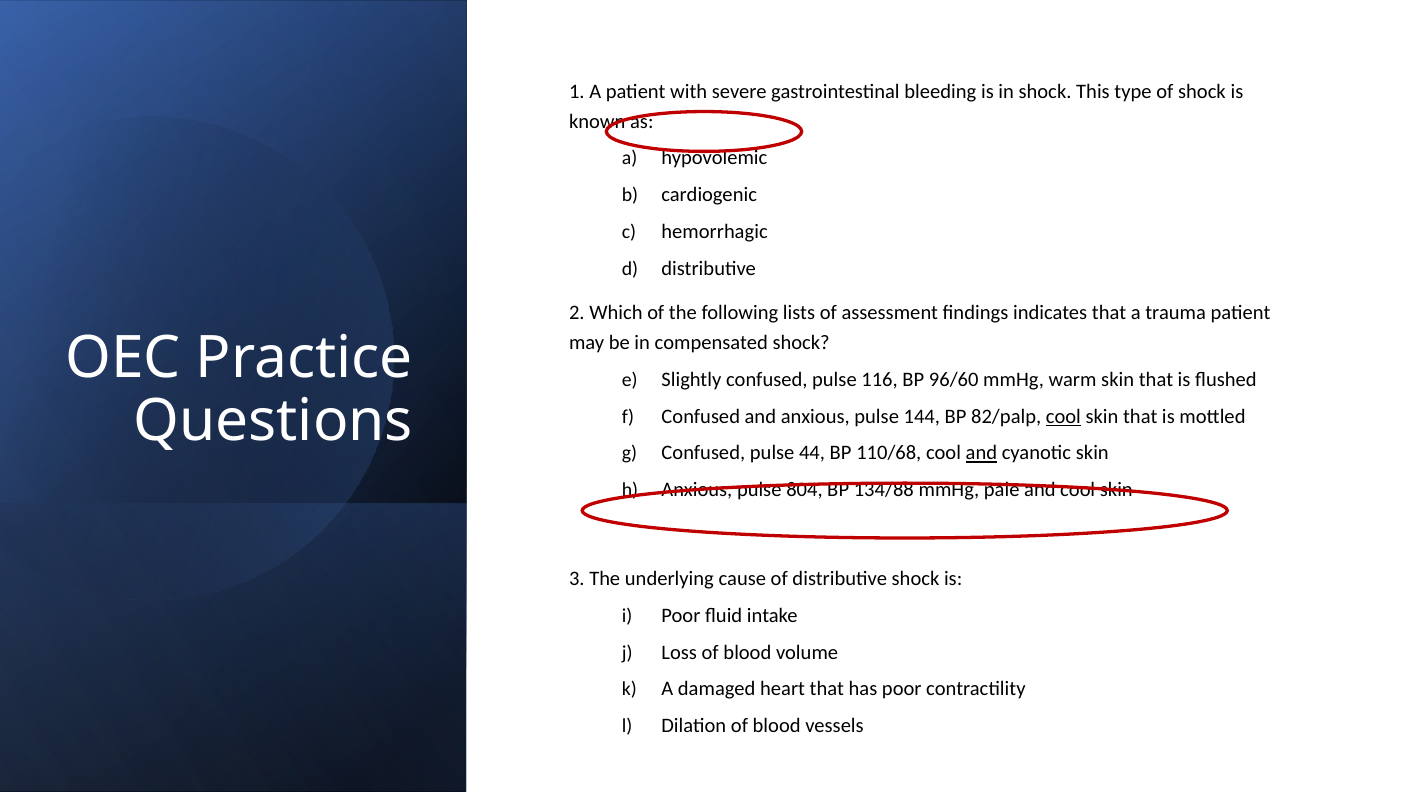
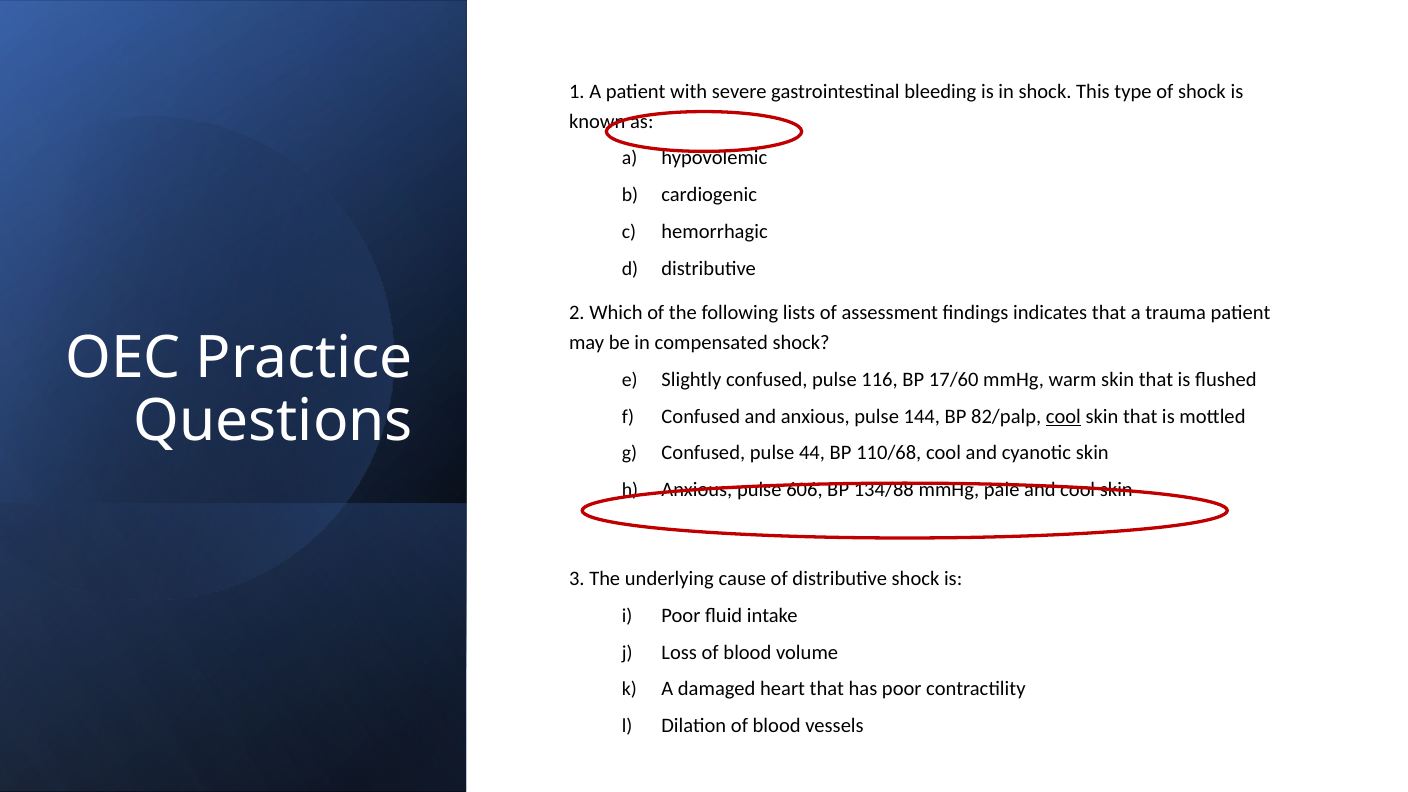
96/60: 96/60 -> 17/60 (954, 379)
and underline: present -> none (981, 453)
804: 804 -> 606 (804, 490)
